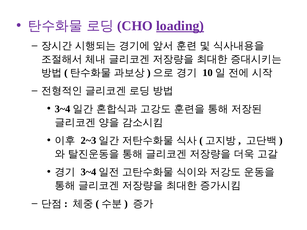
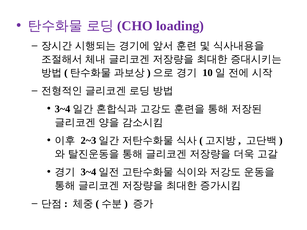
loading underline: present -> none (180, 26)
